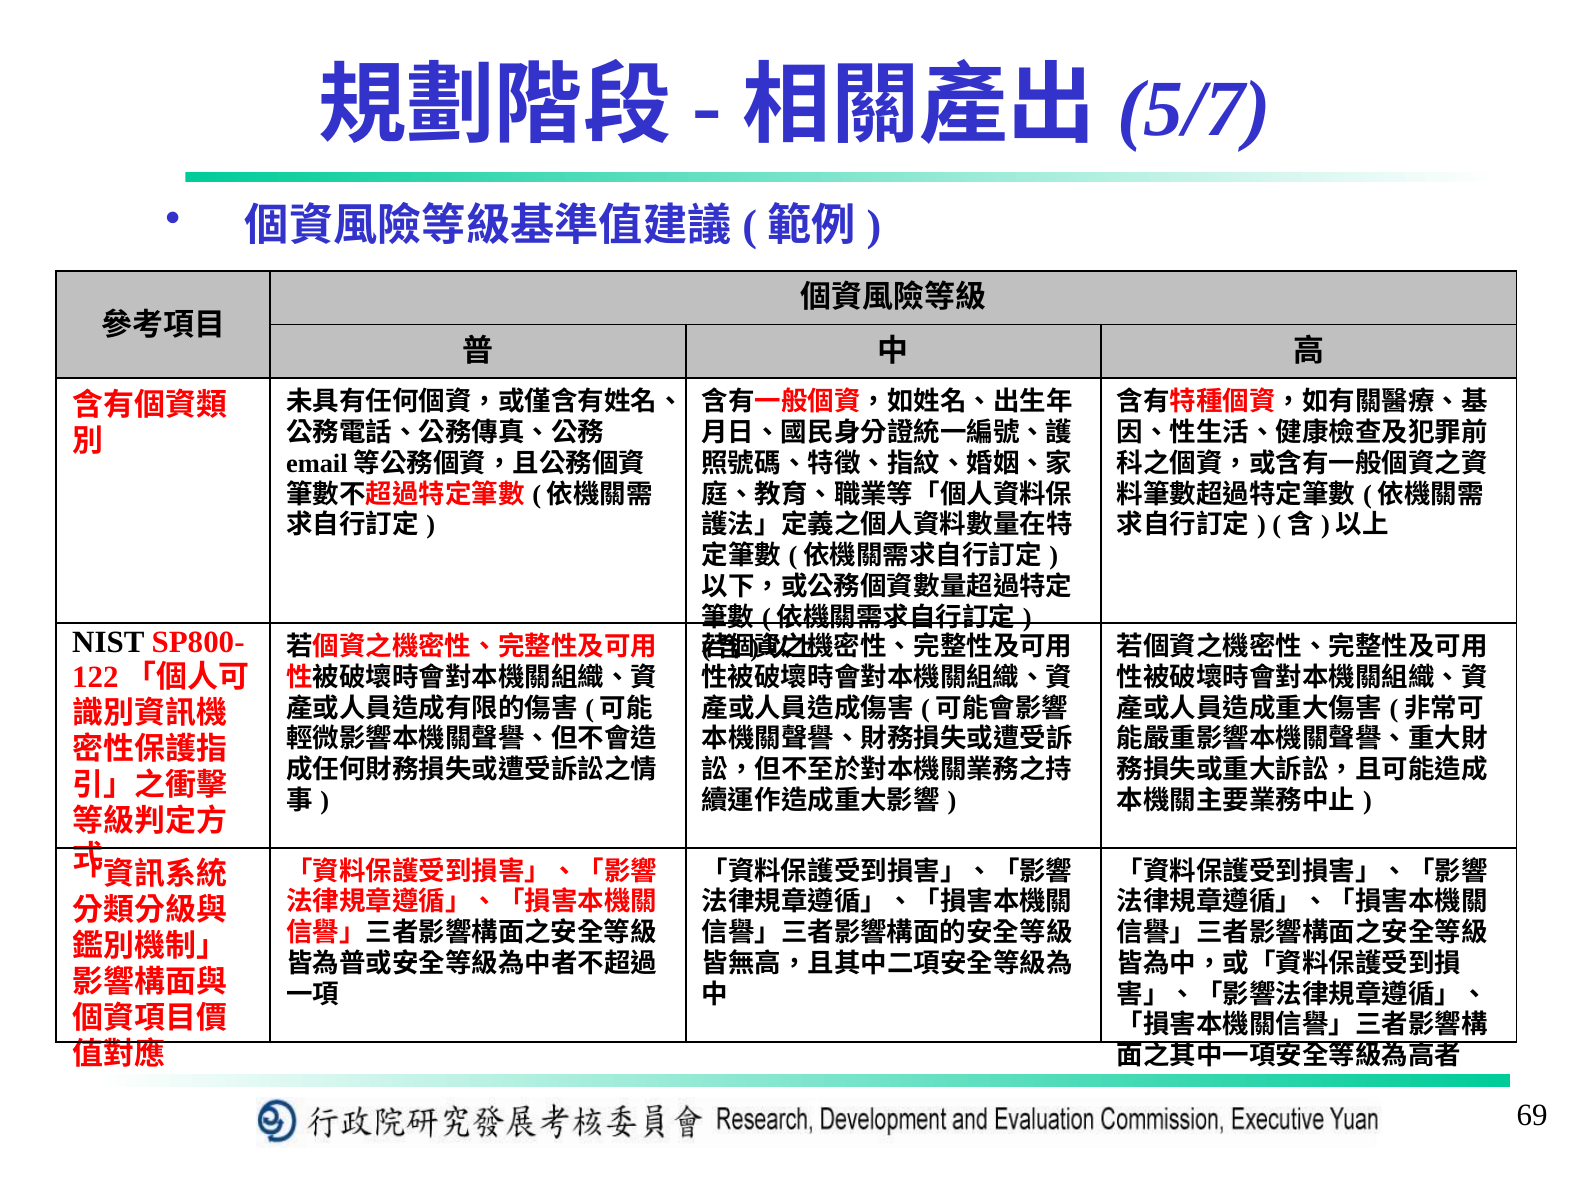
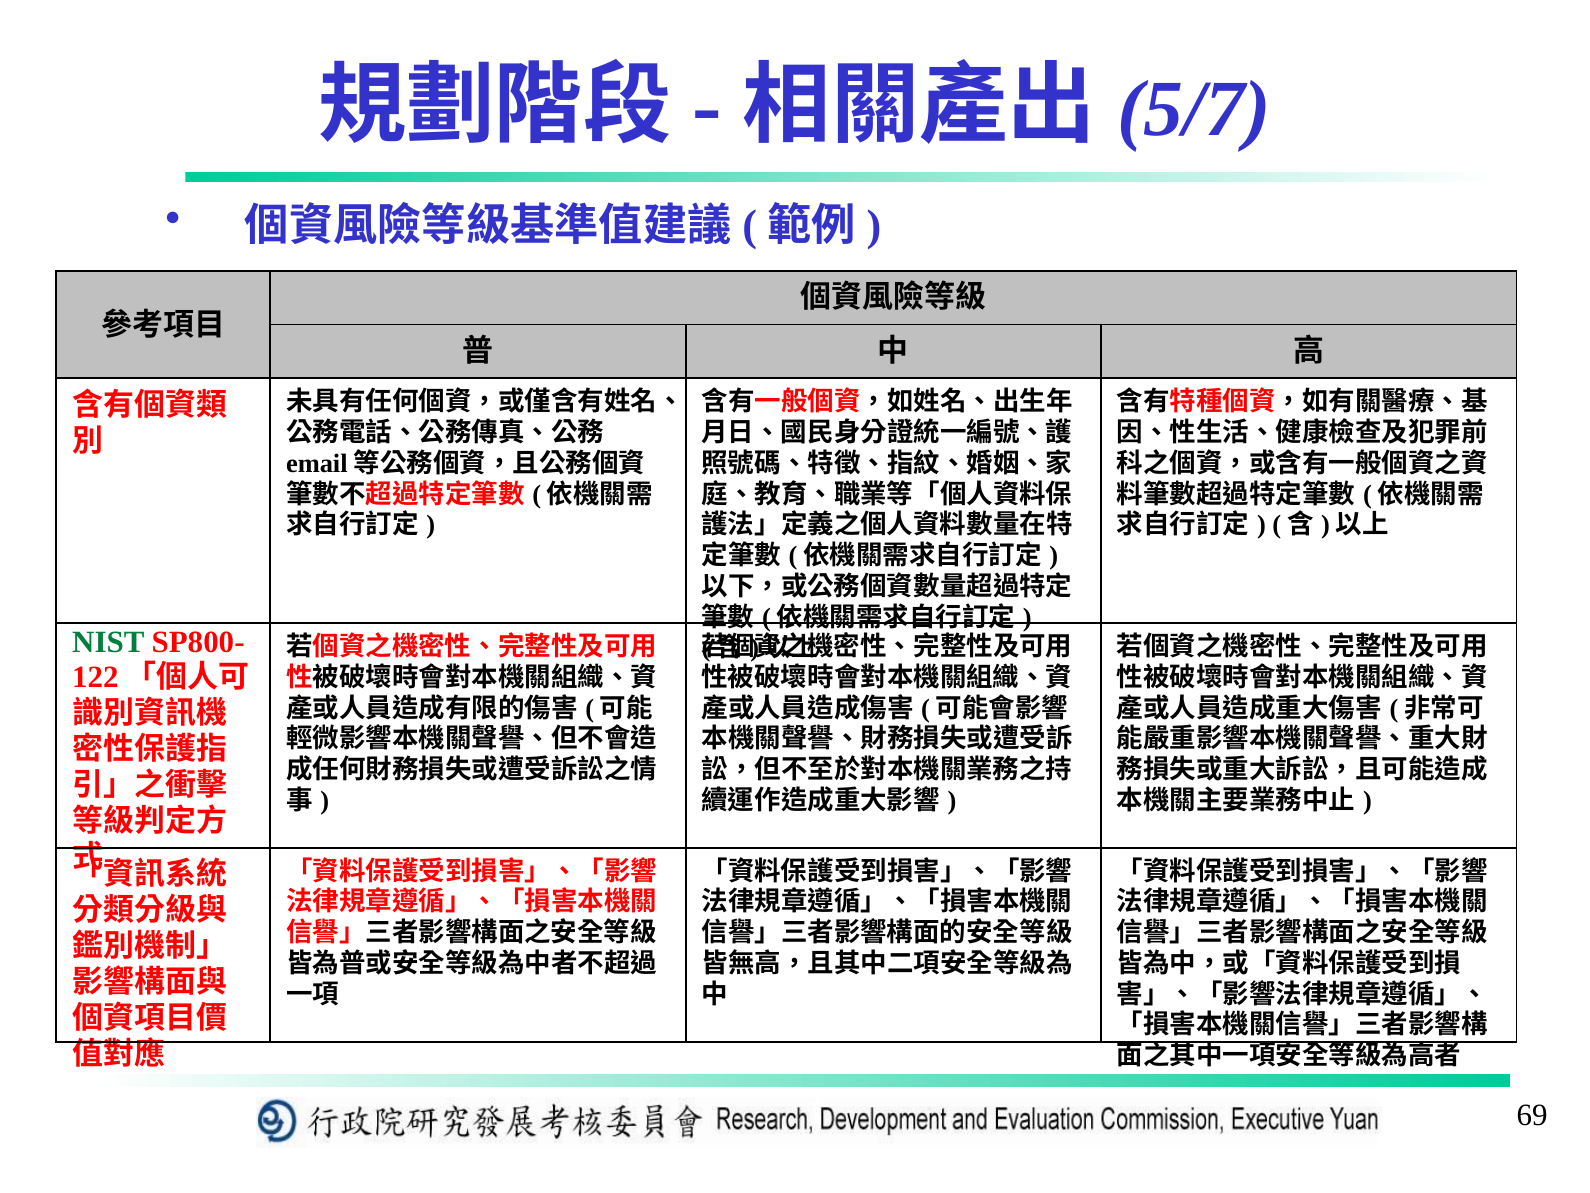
NIST colour: black -> green (108, 642)
